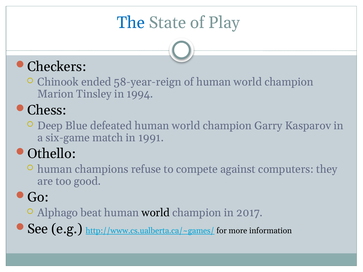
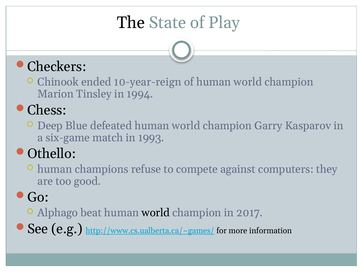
The colour: blue -> black (131, 23)
58-year-reign: 58-year-reign -> 10-year-reign (148, 82)
1991: 1991 -> 1993 (151, 138)
